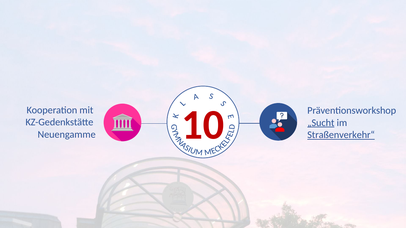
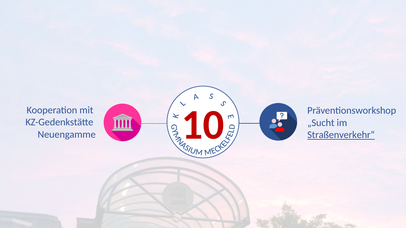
„Sucht underline: present -> none (321, 123)
